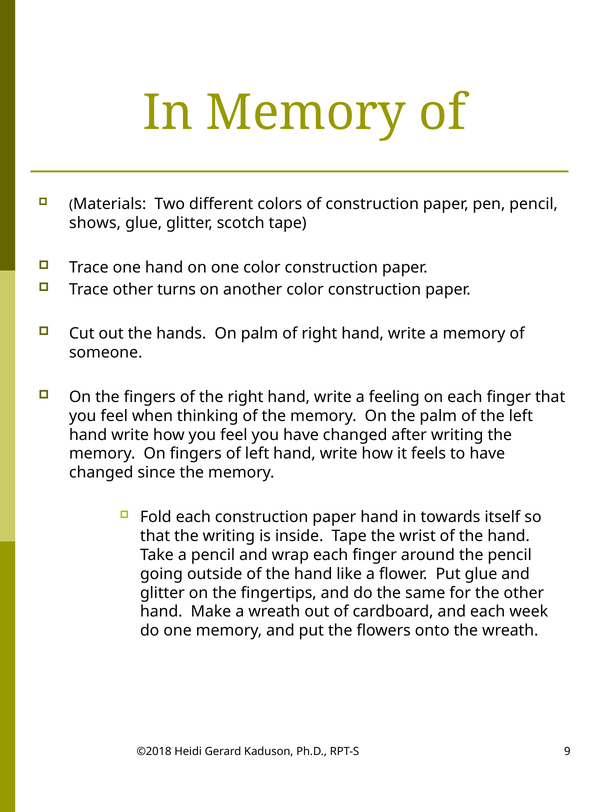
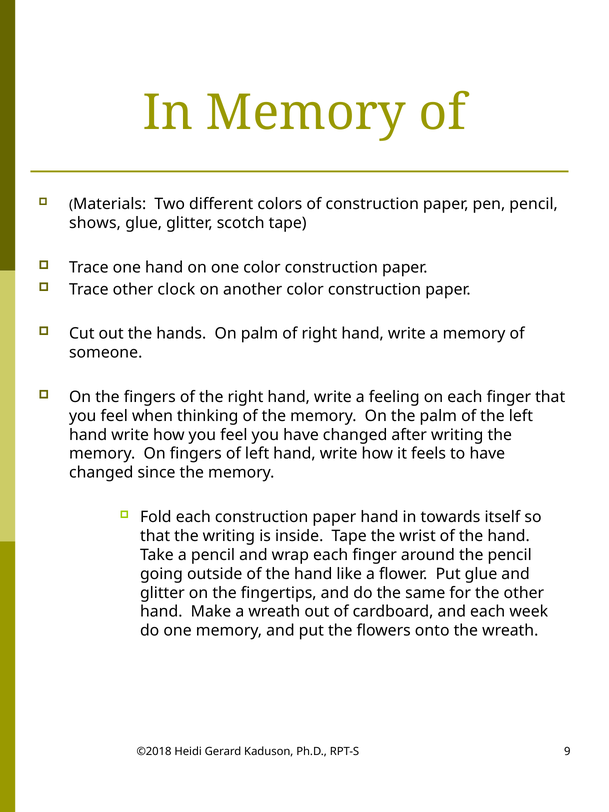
turns: turns -> clock (176, 289)
